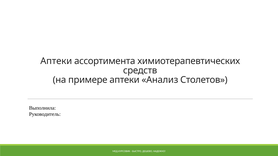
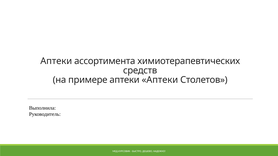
аптеки Анализ: Анализ -> Аптеки (160, 80)
